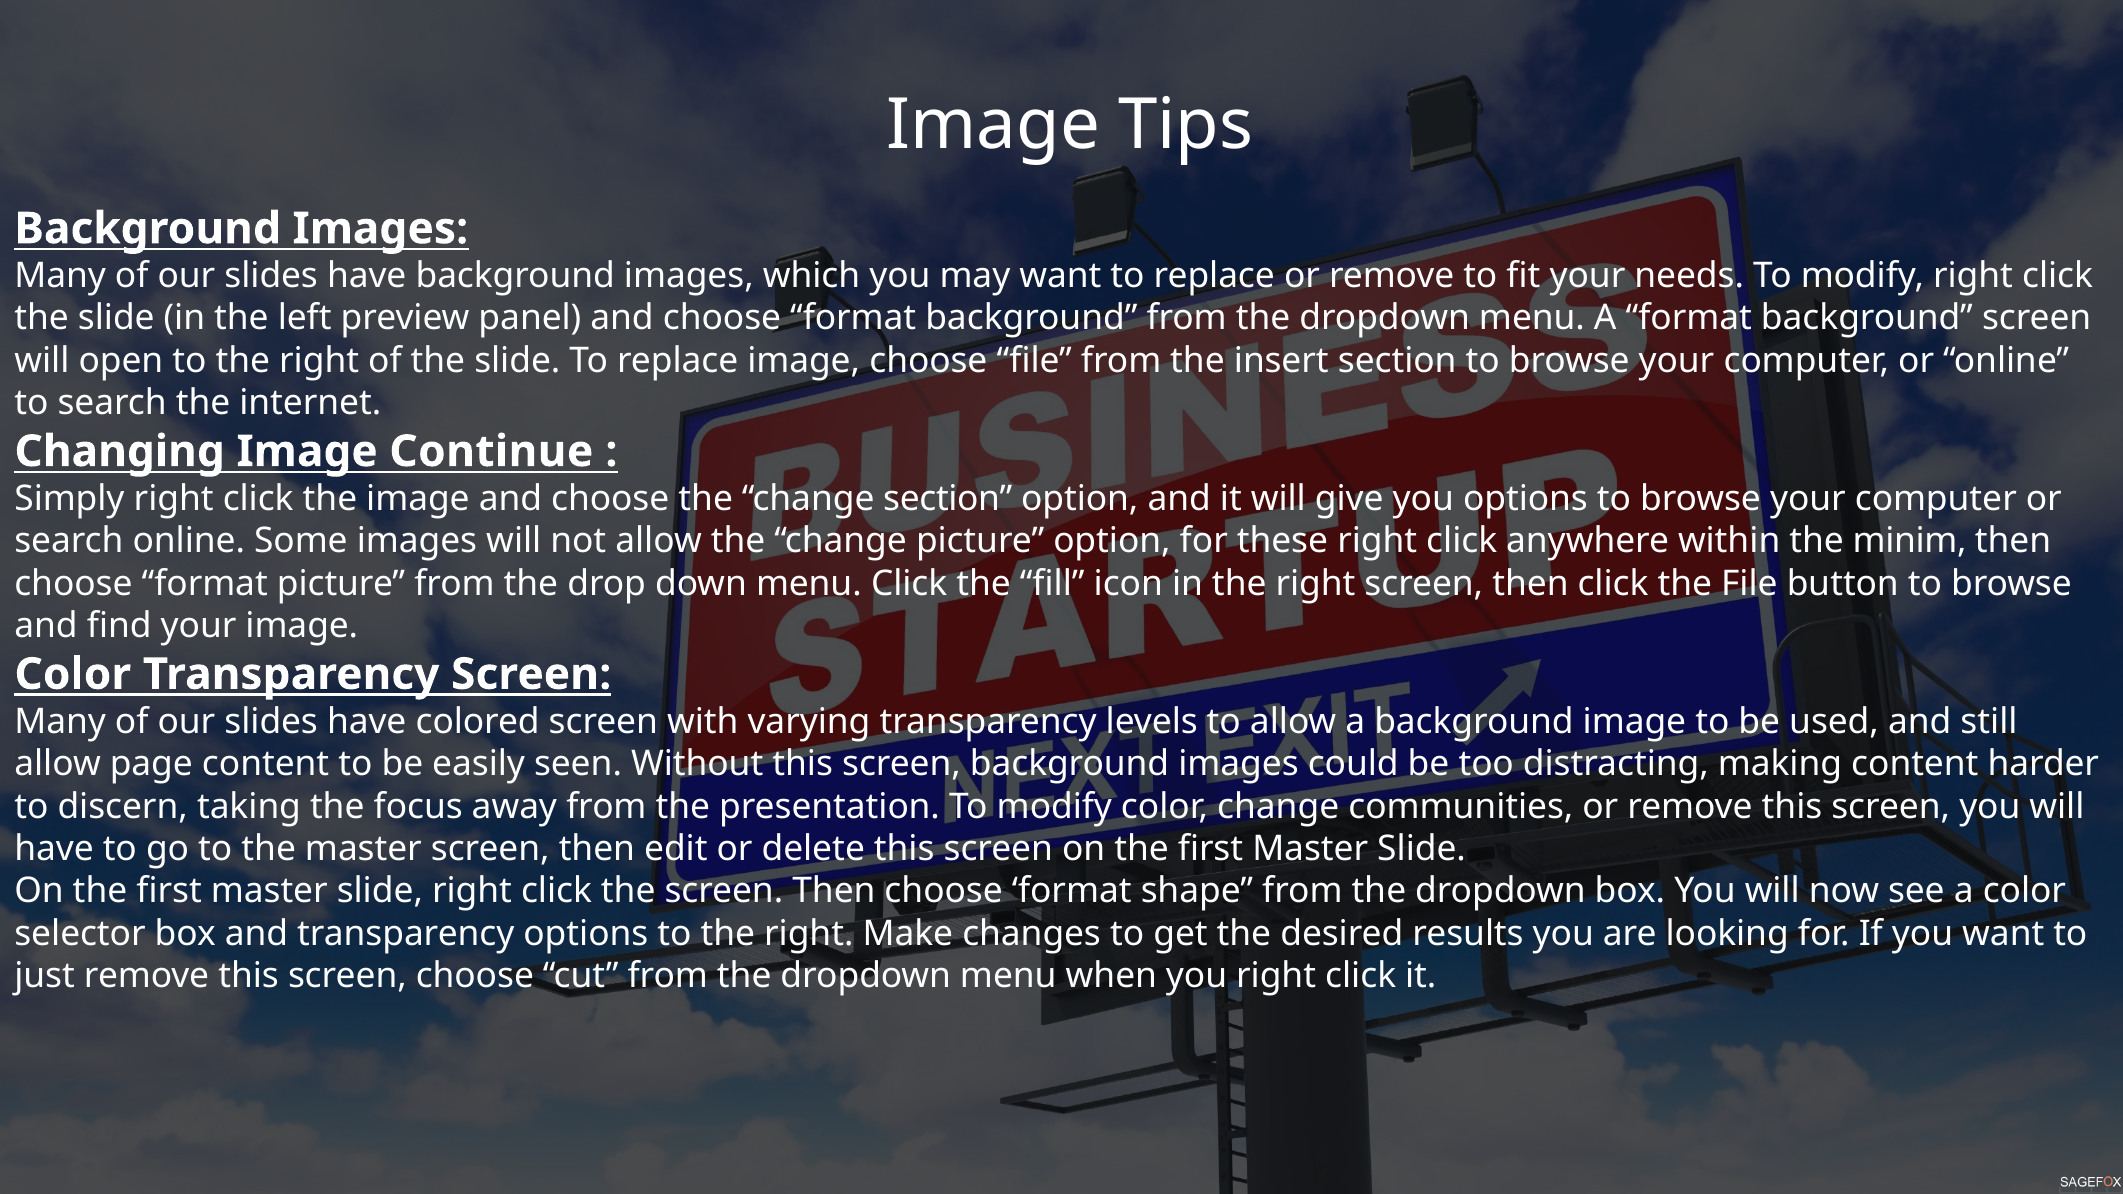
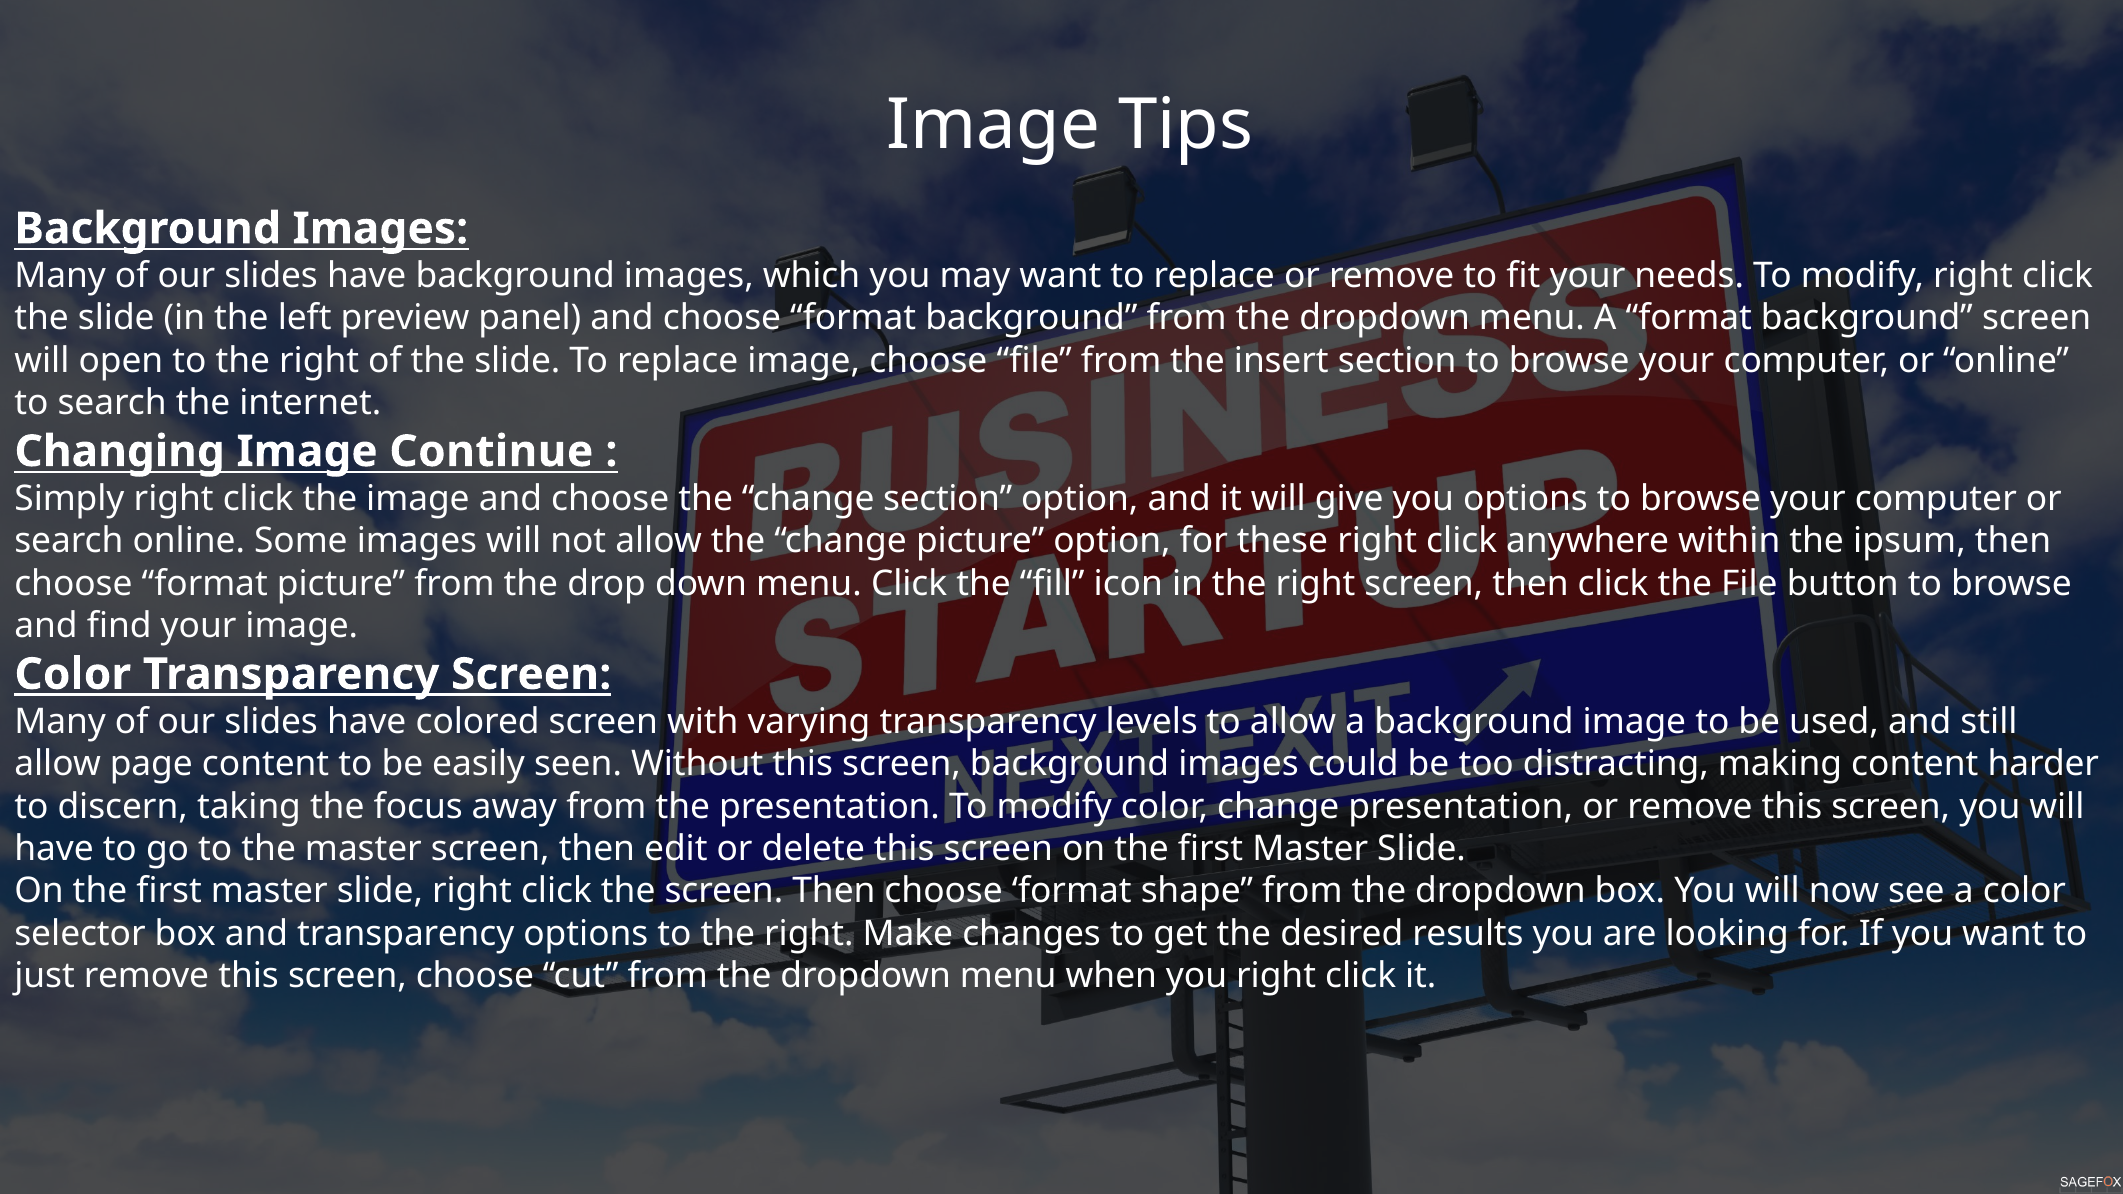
minim: minim -> ipsum (1909, 541)
change communities: communities -> presentation (1461, 806)
